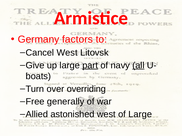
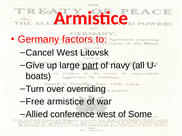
all underline: present -> none (138, 66)
Free generally: generally -> armistice (66, 102)
astonished: astonished -> conference (72, 115)
of Large: Large -> Some (140, 115)
